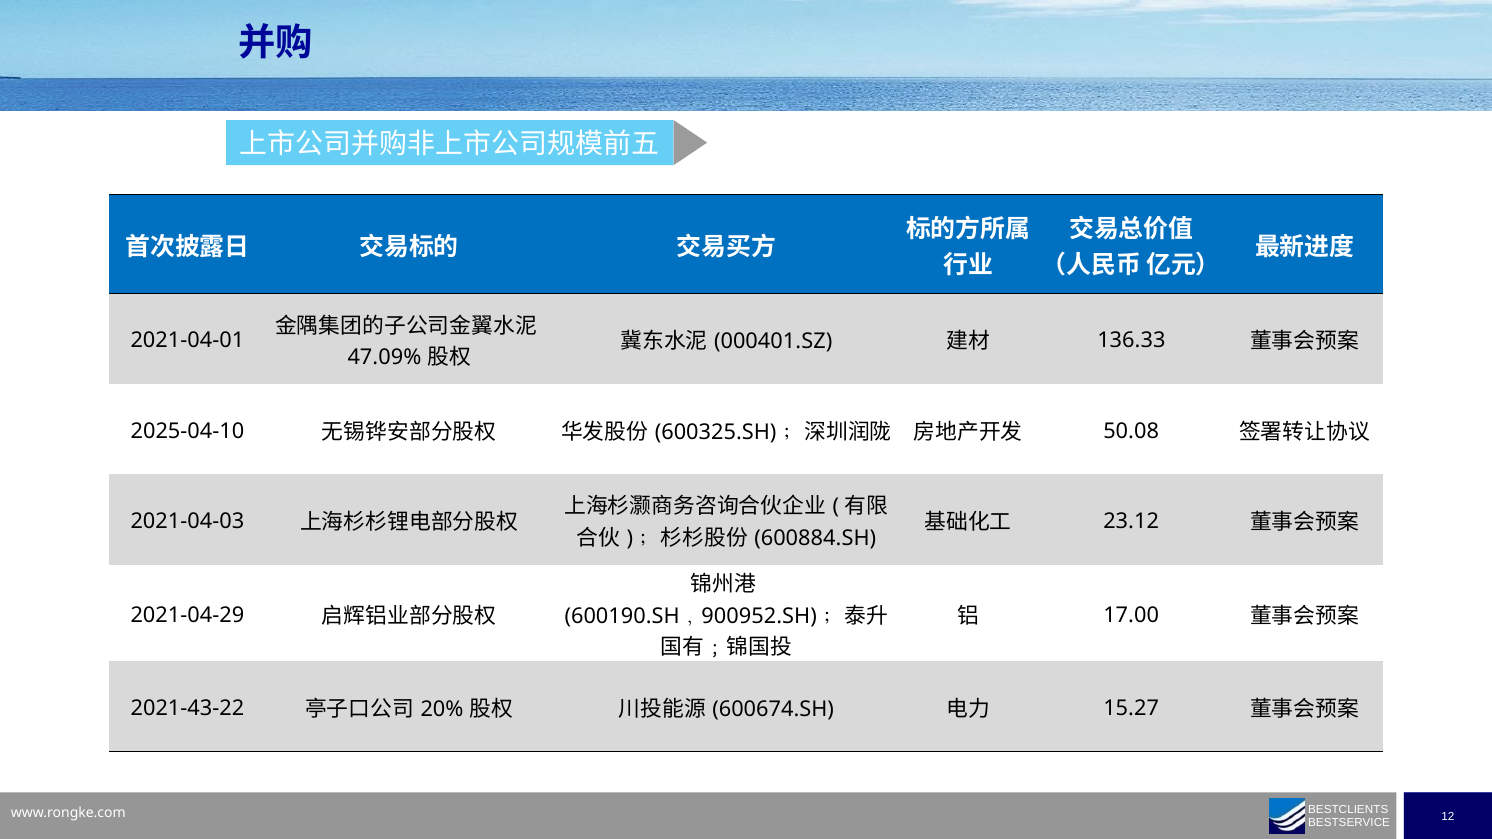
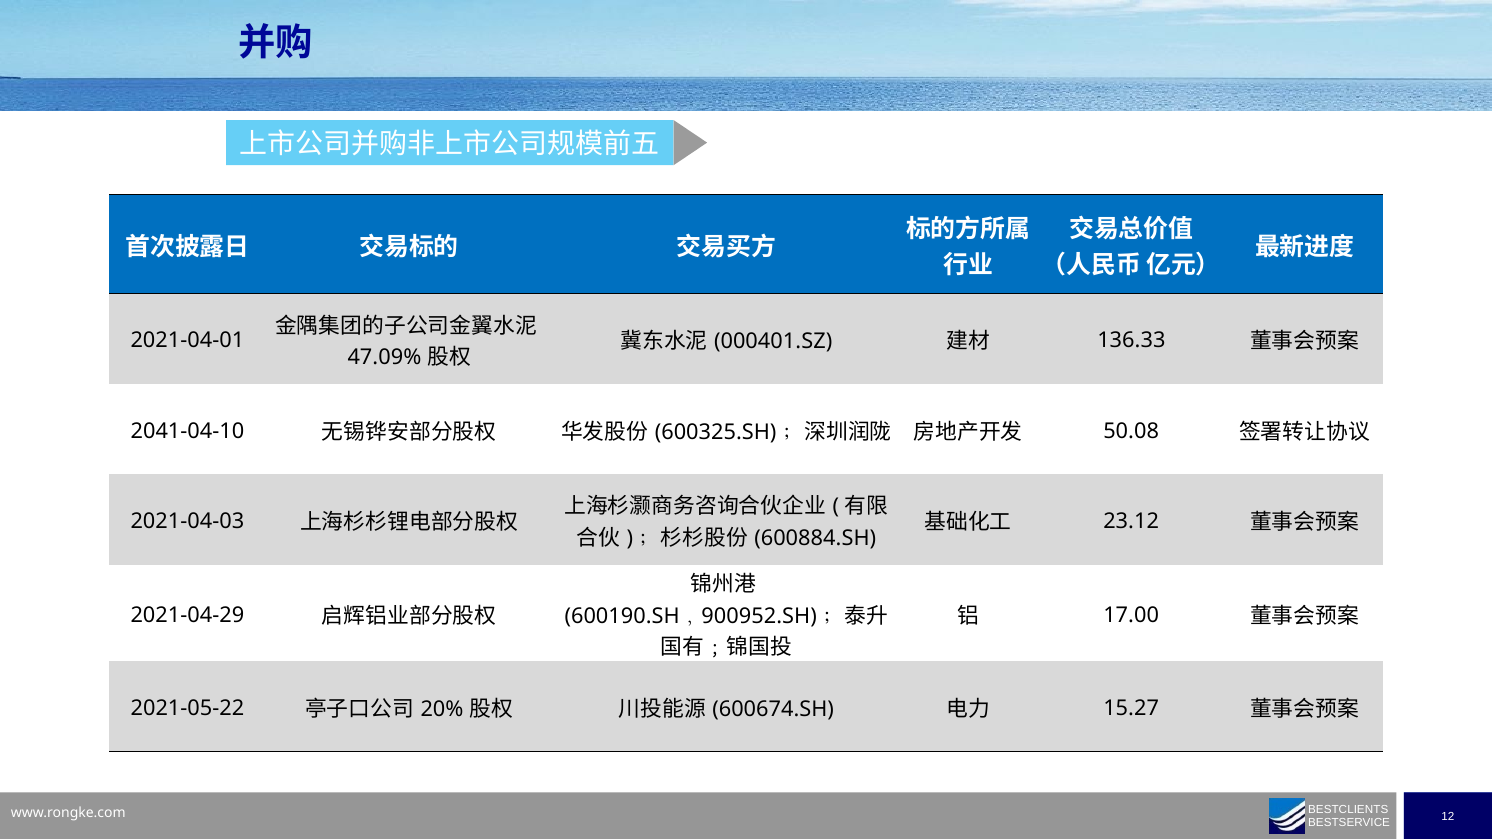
2025-04-10: 2025-04-10 -> 2041-04-10 (187, 431)
2021-43-22: 2021-43-22 -> 2021-05-22 (187, 708)
